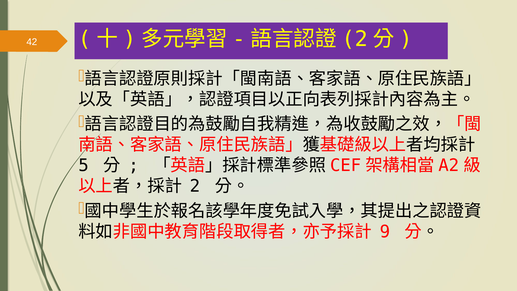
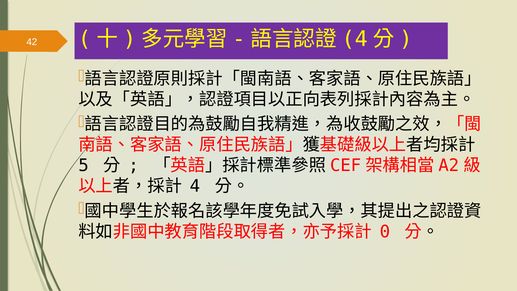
2: 2 -> 4 (355, 39)
2: 2 -> 4 (195, 186)
9: 9 -> 0 (385, 232)
